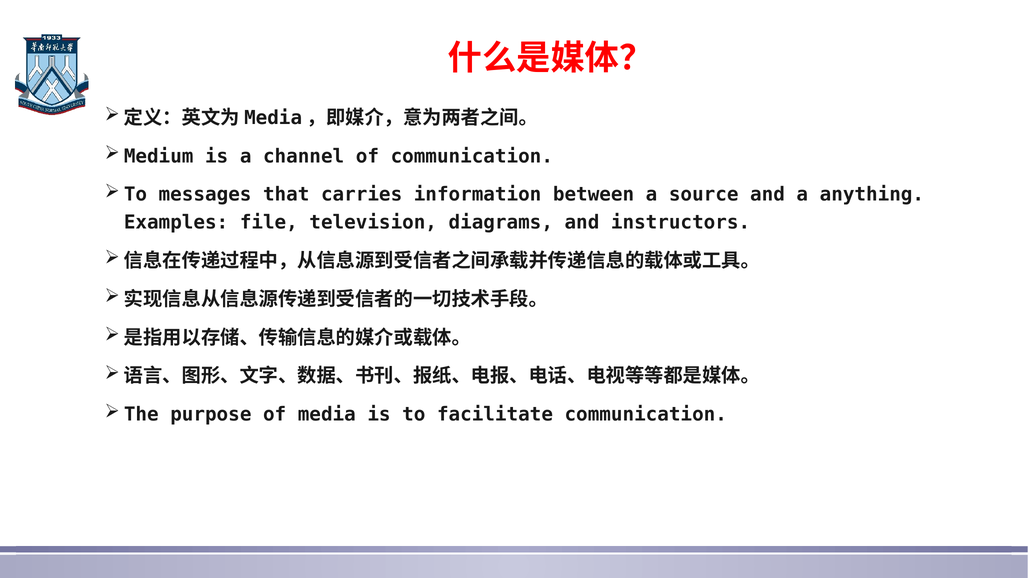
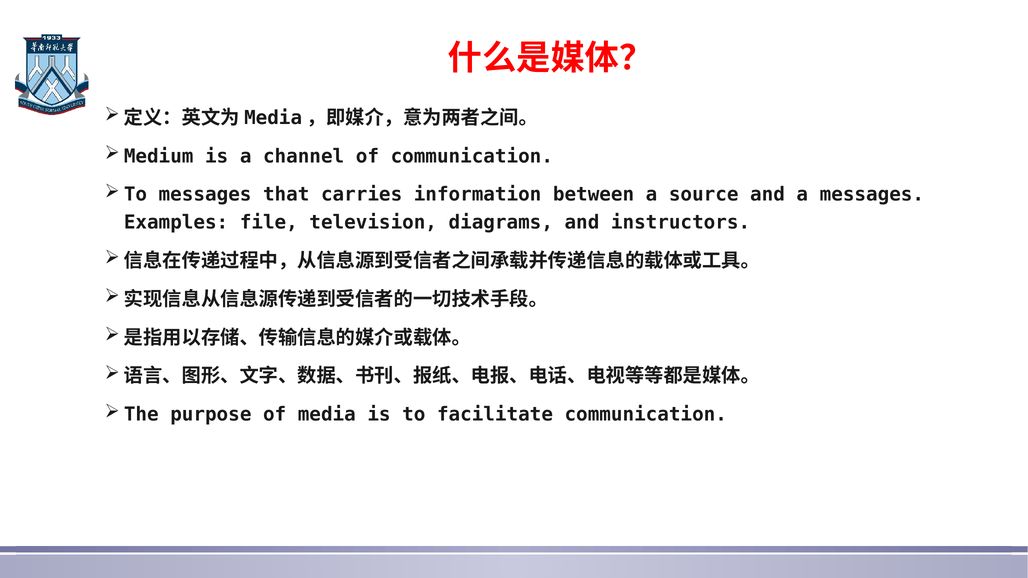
a anything: anything -> messages (872, 195)
